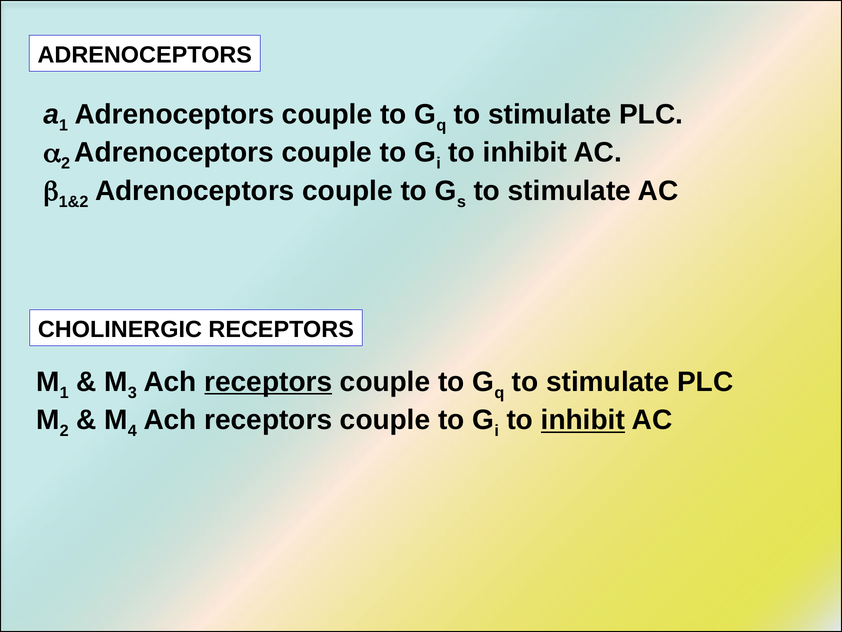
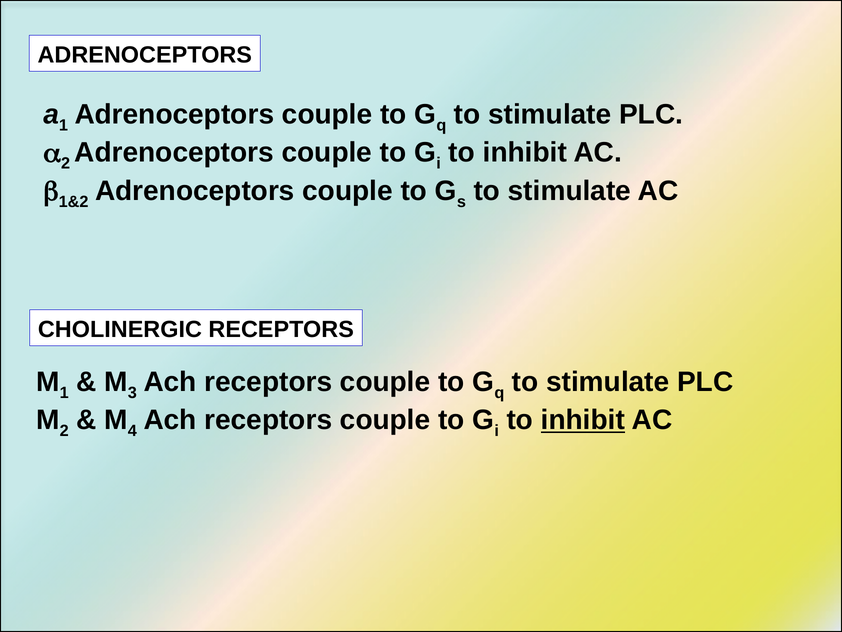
receptors underline: present -> none (268, 381)
